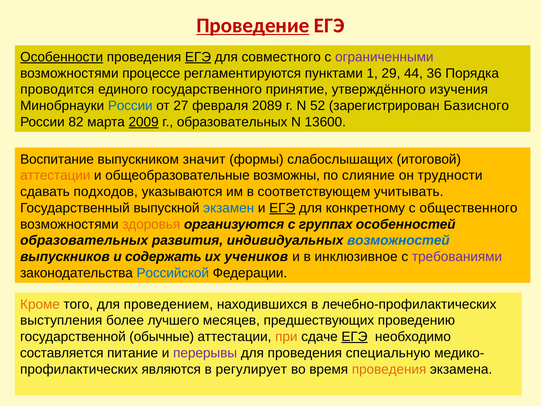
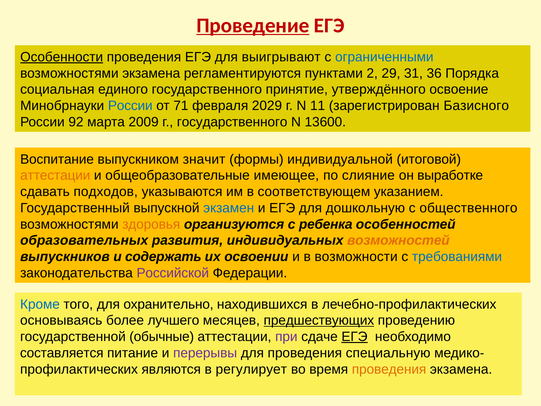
ЕГЭ underline: present -> none (198, 57)
совместного: совместного -> выигрывают (281, 57)
ограниченными colour: purple -> blue (384, 57)
возможностями процессе: процессе -> экзамена (151, 73)
1: 1 -> 2 (372, 73)
44: 44 -> 31 (413, 73)
проводится: проводится -> социальная (57, 89)
изучения: изучения -> освоение (459, 89)
27: 27 -> 71 (181, 106)
2089: 2089 -> 2029 (267, 106)
52: 52 -> 11 (318, 106)
82: 82 -> 92 (76, 122)
2009 underline: present -> none (144, 122)
г образовательных: образовательных -> государственного (232, 122)
слабослышащих: слабослышащих -> индивидуальной (340, 159)
возможны: возможны -> имеющее (286, 175)
трудности: трудности -> выработке (450, 175)
учитывать: учитывать -> указанием (409, 192)
ЕГЭ underline: present -> none (282, 208)
конкретному: конкретному -> дошкольную (365, 208)
группах: группах -> ребенка (326, 224)
возможностей colour: blue -> orange (398, 240)
учеников: учеников -> освоении (256, 257)
инклюзивное: инклюзивное -> возможности (356, 257)
требованиями colour: purple -> blue (457, 257)
Российской colour: blue -> purple (173, 273)
Кроме colour: orange -> blue (40, 304)
проведением: проведением -> охранительно (168, 304)
выступления: выступления -> основываясь (61, 320)
предшествующих underline: none -> present (319, 320)
при colour: orange -> purple (286, 337)
